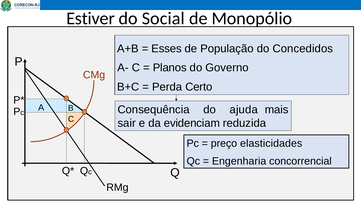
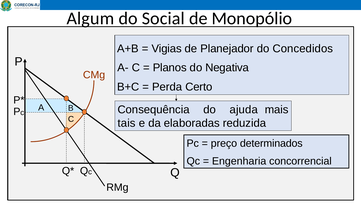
Estiver: Estiver -> Algum (90, 18)
Esses: Esses -> Vigias (167, 49)
População: População -> Planejador (227, 49)
Governo: Governo -> Negativa (227, 68)
sair: sair -> tais (127, 123)
evidenciam: evidenciam -> elaboradas (192, 123)
elasticidades: elasticidades -> determinados (271, 143)
